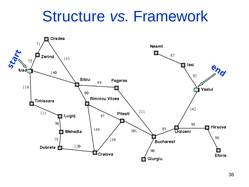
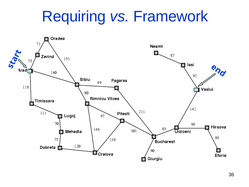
Structure: Structure -> Requiring (74, 16)
